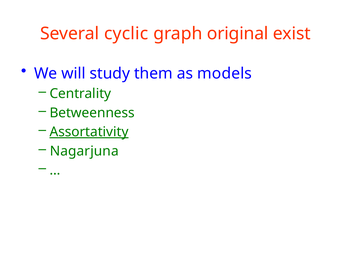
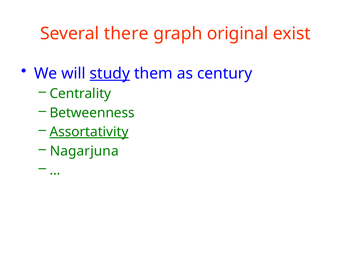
cyclic: cyclic -> there (126, 34)
study underline: none -> present (110, 74)
models: models -> century (225, 74)
